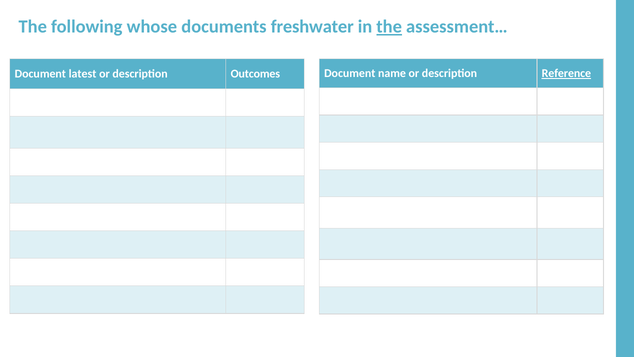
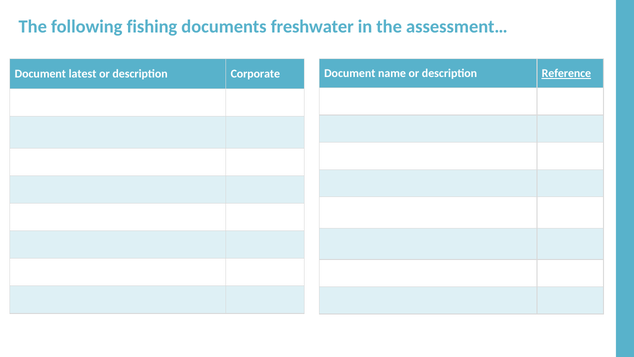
whose: whose -> fishing (152, 27)
the underline: present -> none (389, 27)
Outcomes: Outcomes -> Corporate (255, 74)
